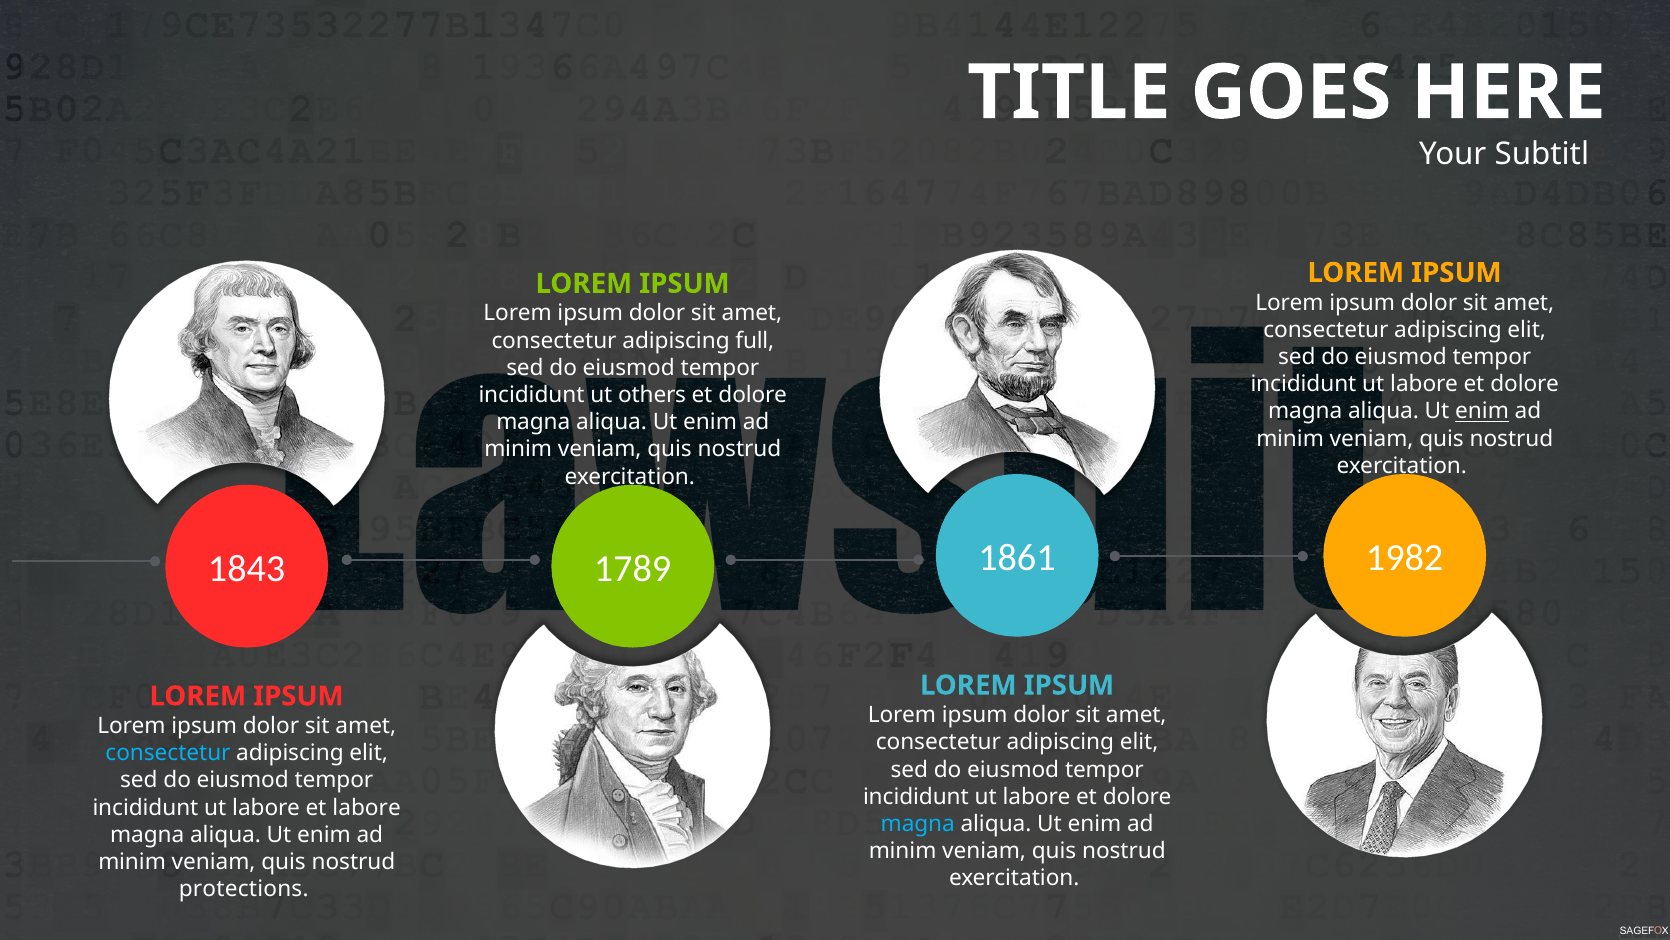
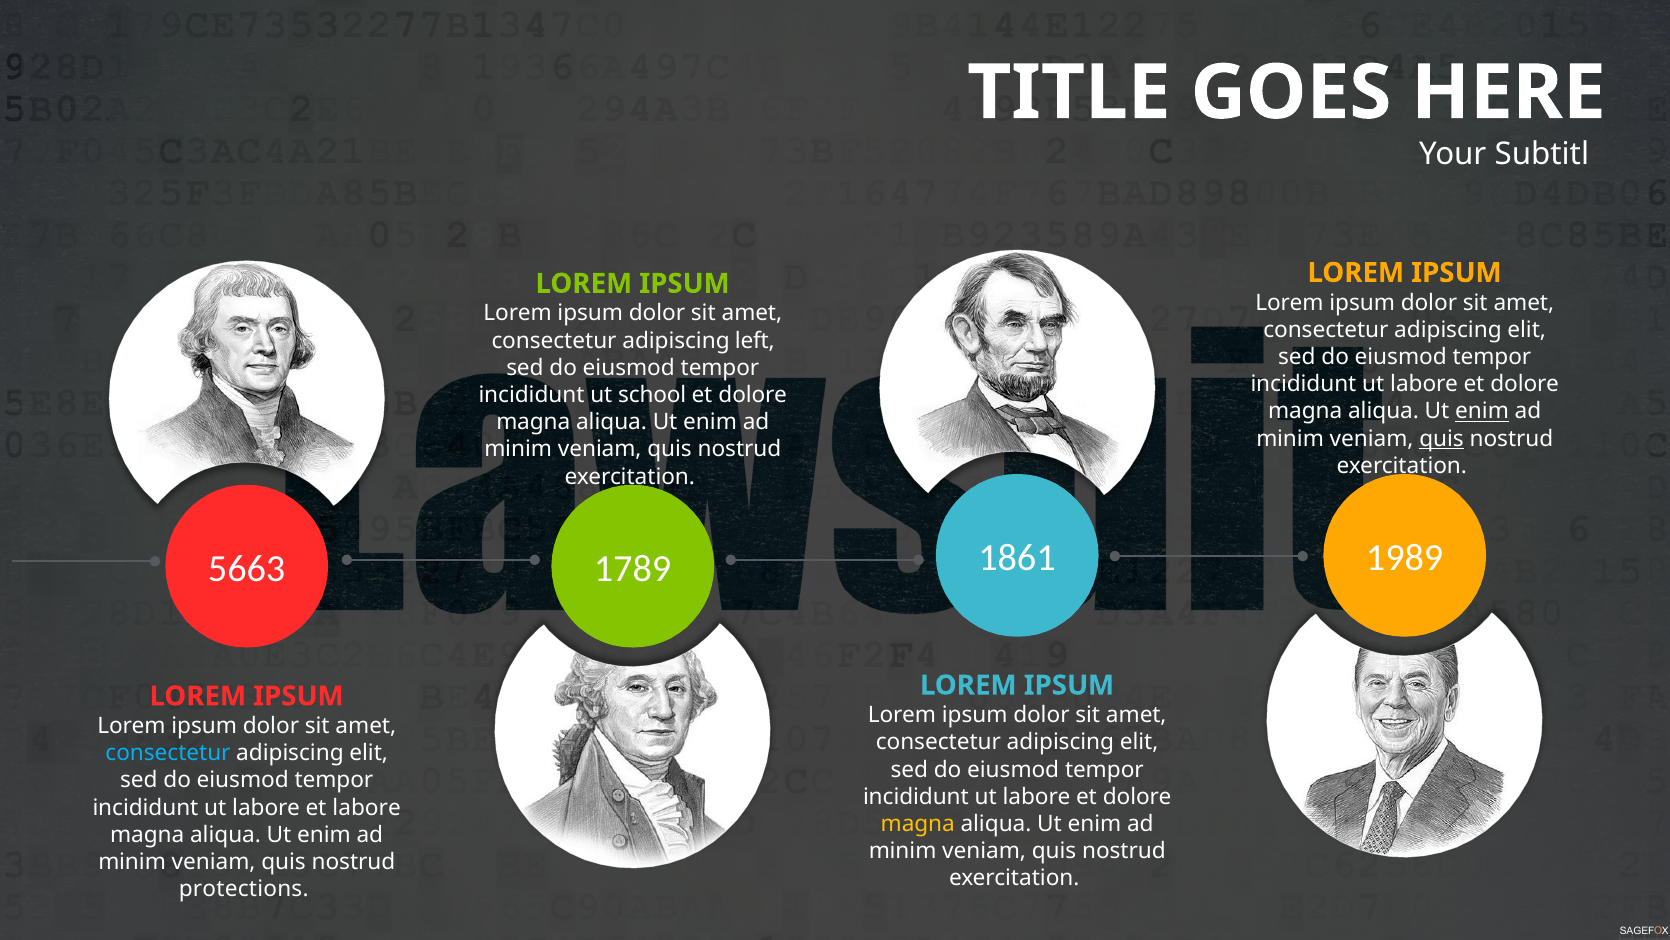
full: full -> left (755, 340)
others: others -> school (652, 395)
quis underline: none -> present (1442, 438)
1982: 1982 -> 1989 (1405, 558)
1843: 1843 -> 5663 (247, 568)
magna colour: light blue -> yellow (918, 823)
